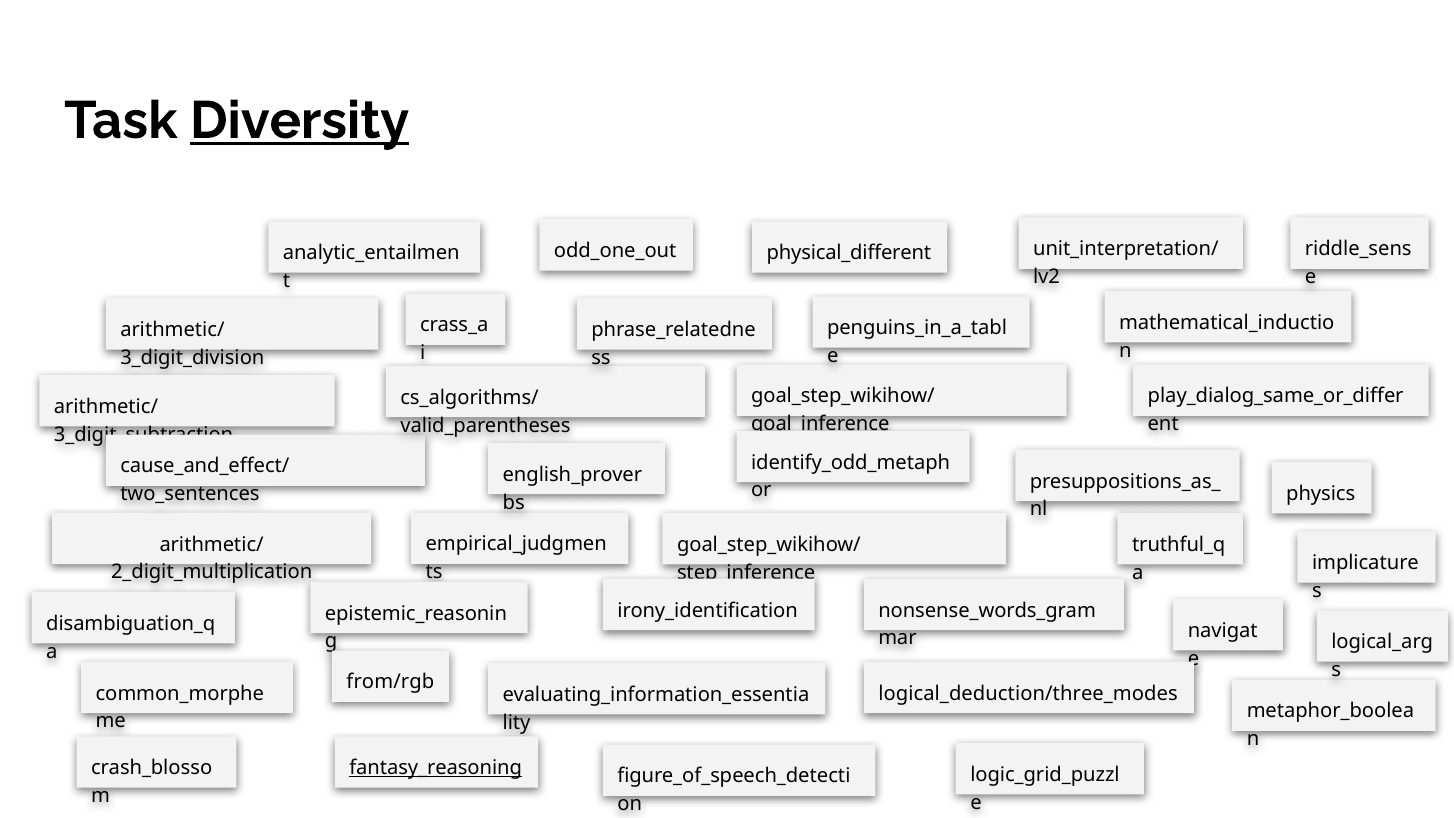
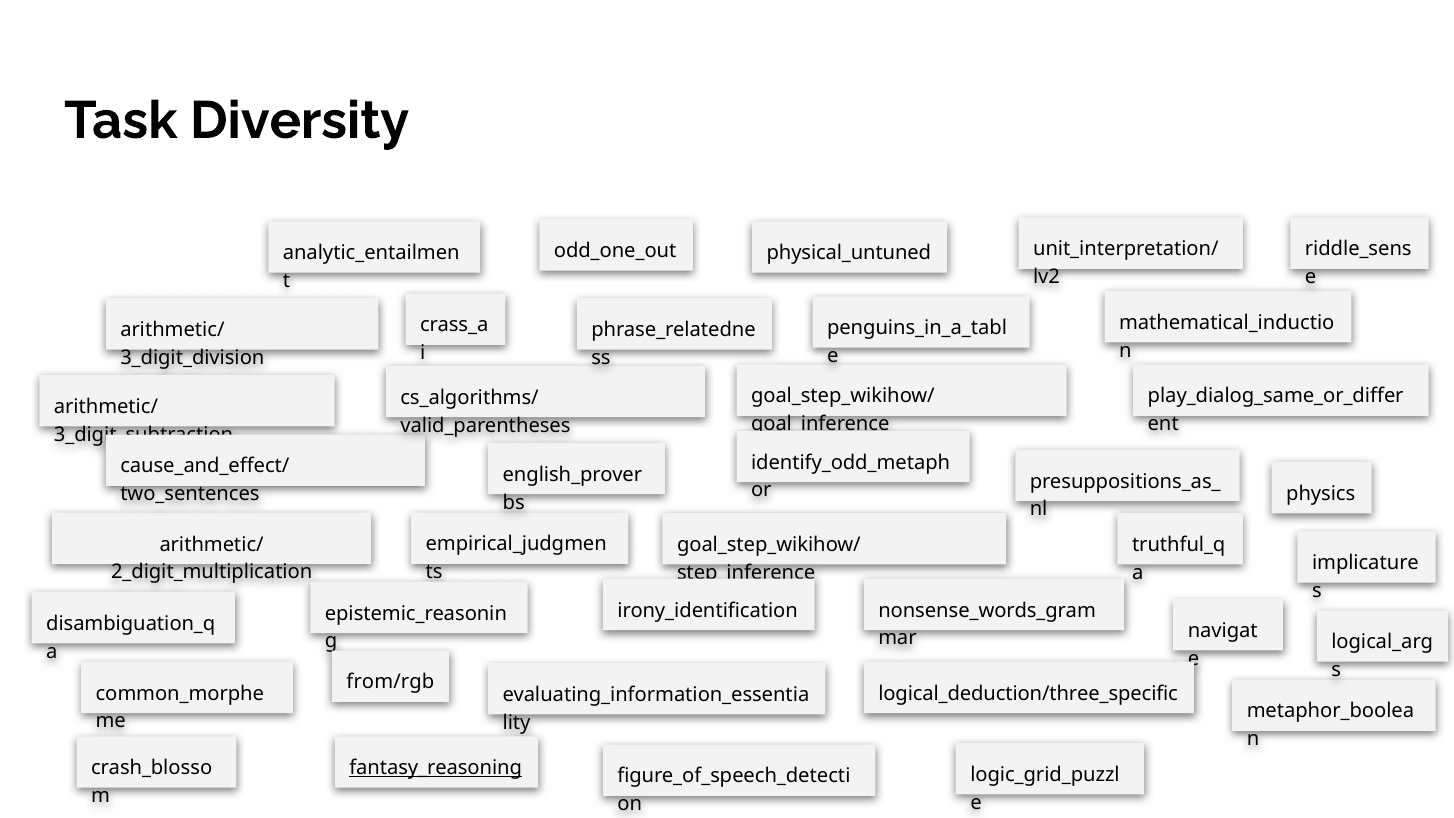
Diversity underline: present -> none (300, 121)
physical_different: physical_different -> physical_untuned (849, 253)
logical_deduction/three_modes: logical_deduction/three_modes -> logical_deduction/three_specific (1028, 693)
